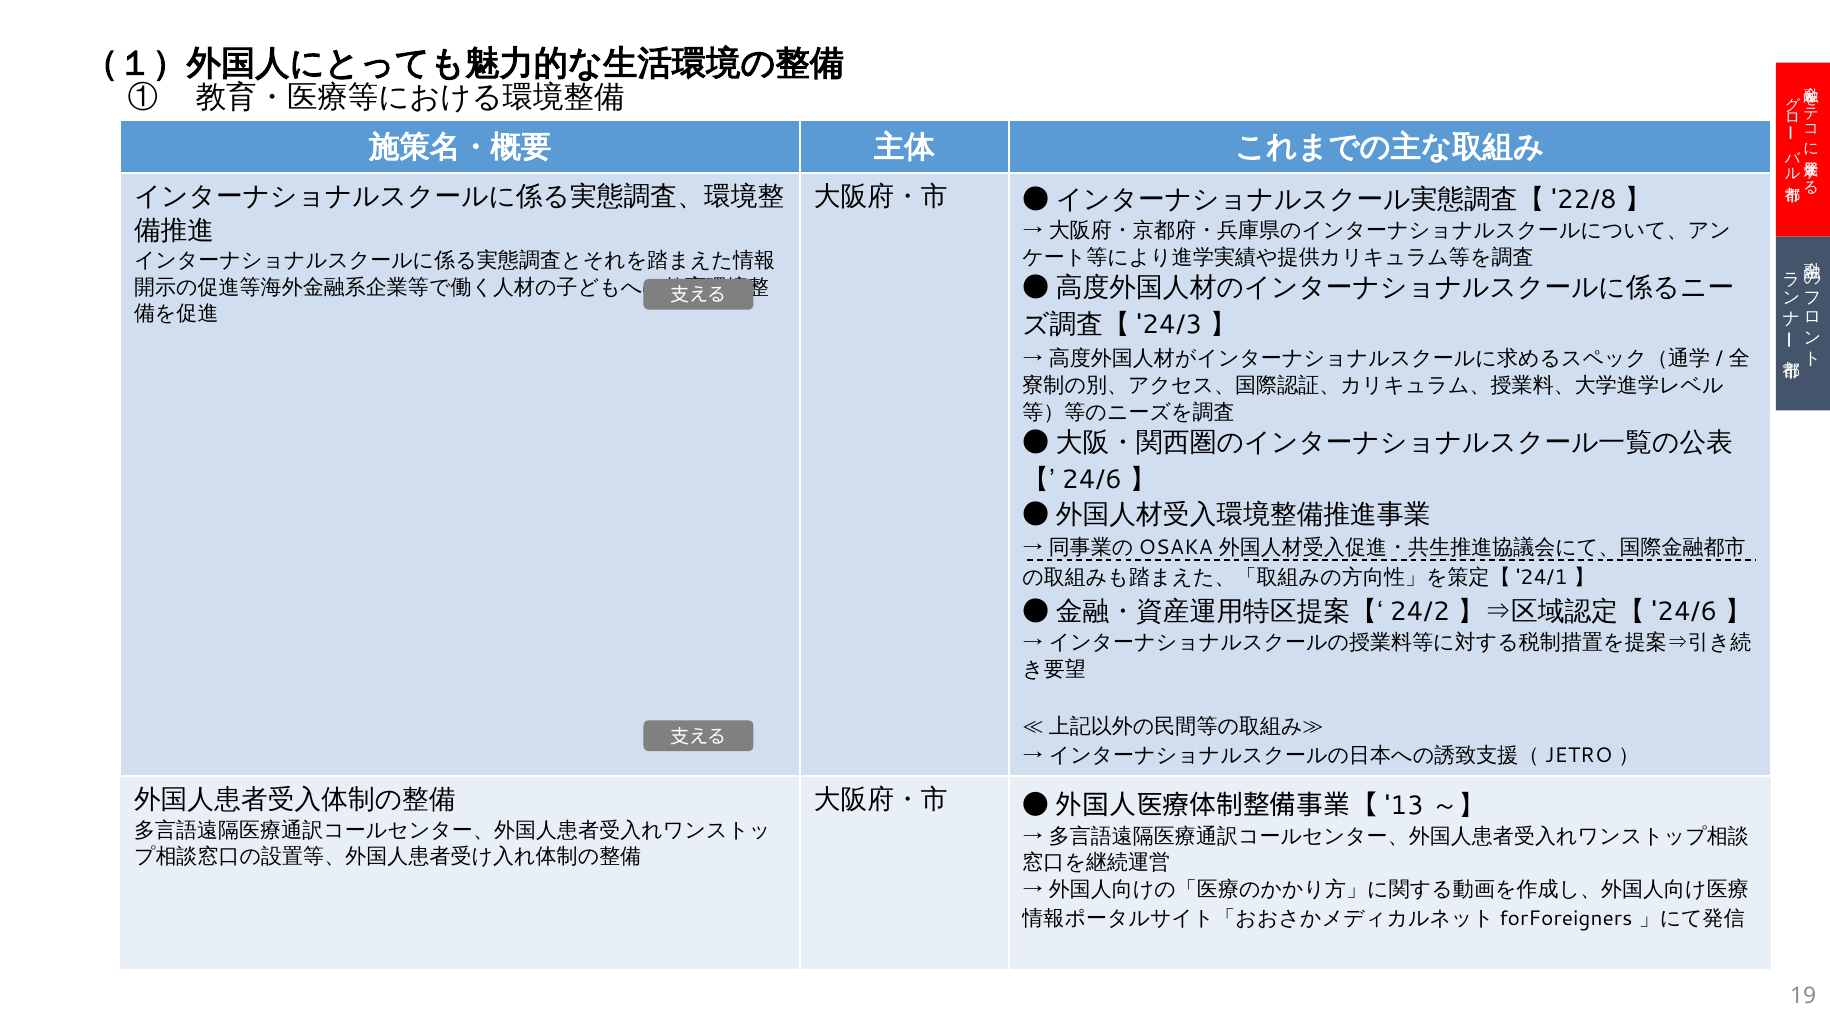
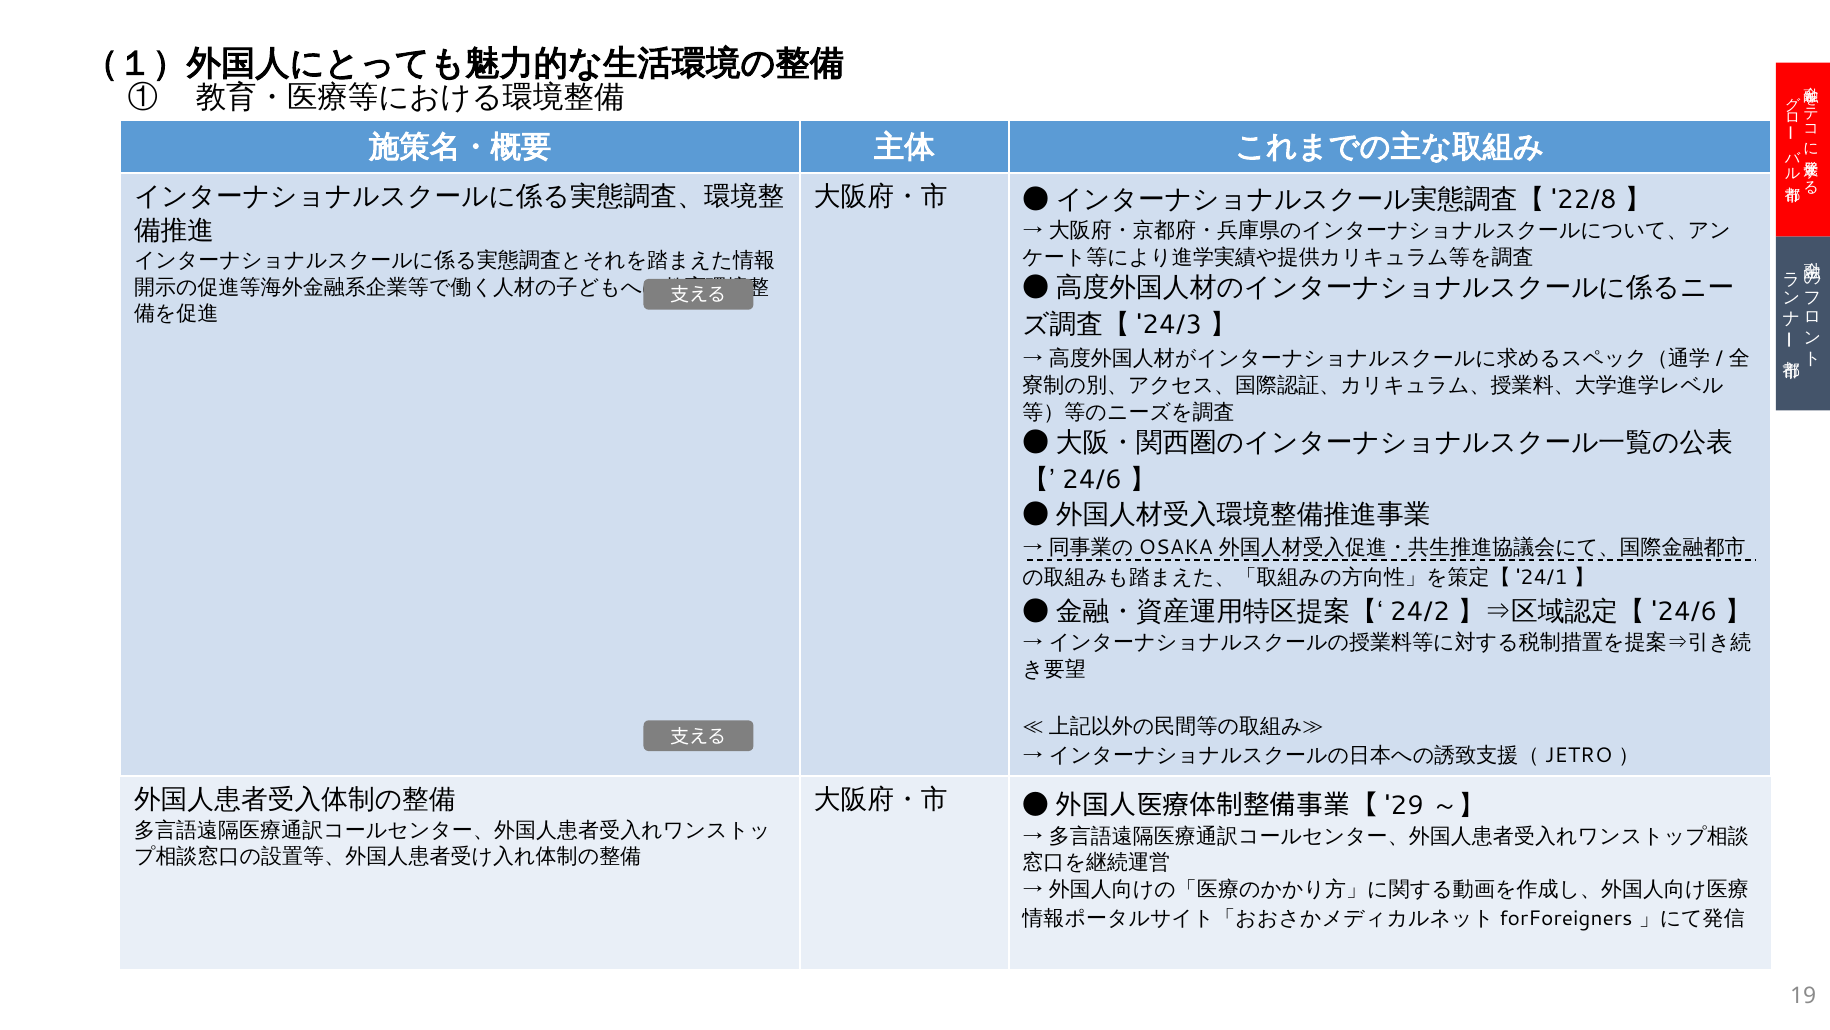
13: 13 -> 29 (1404, 805)
